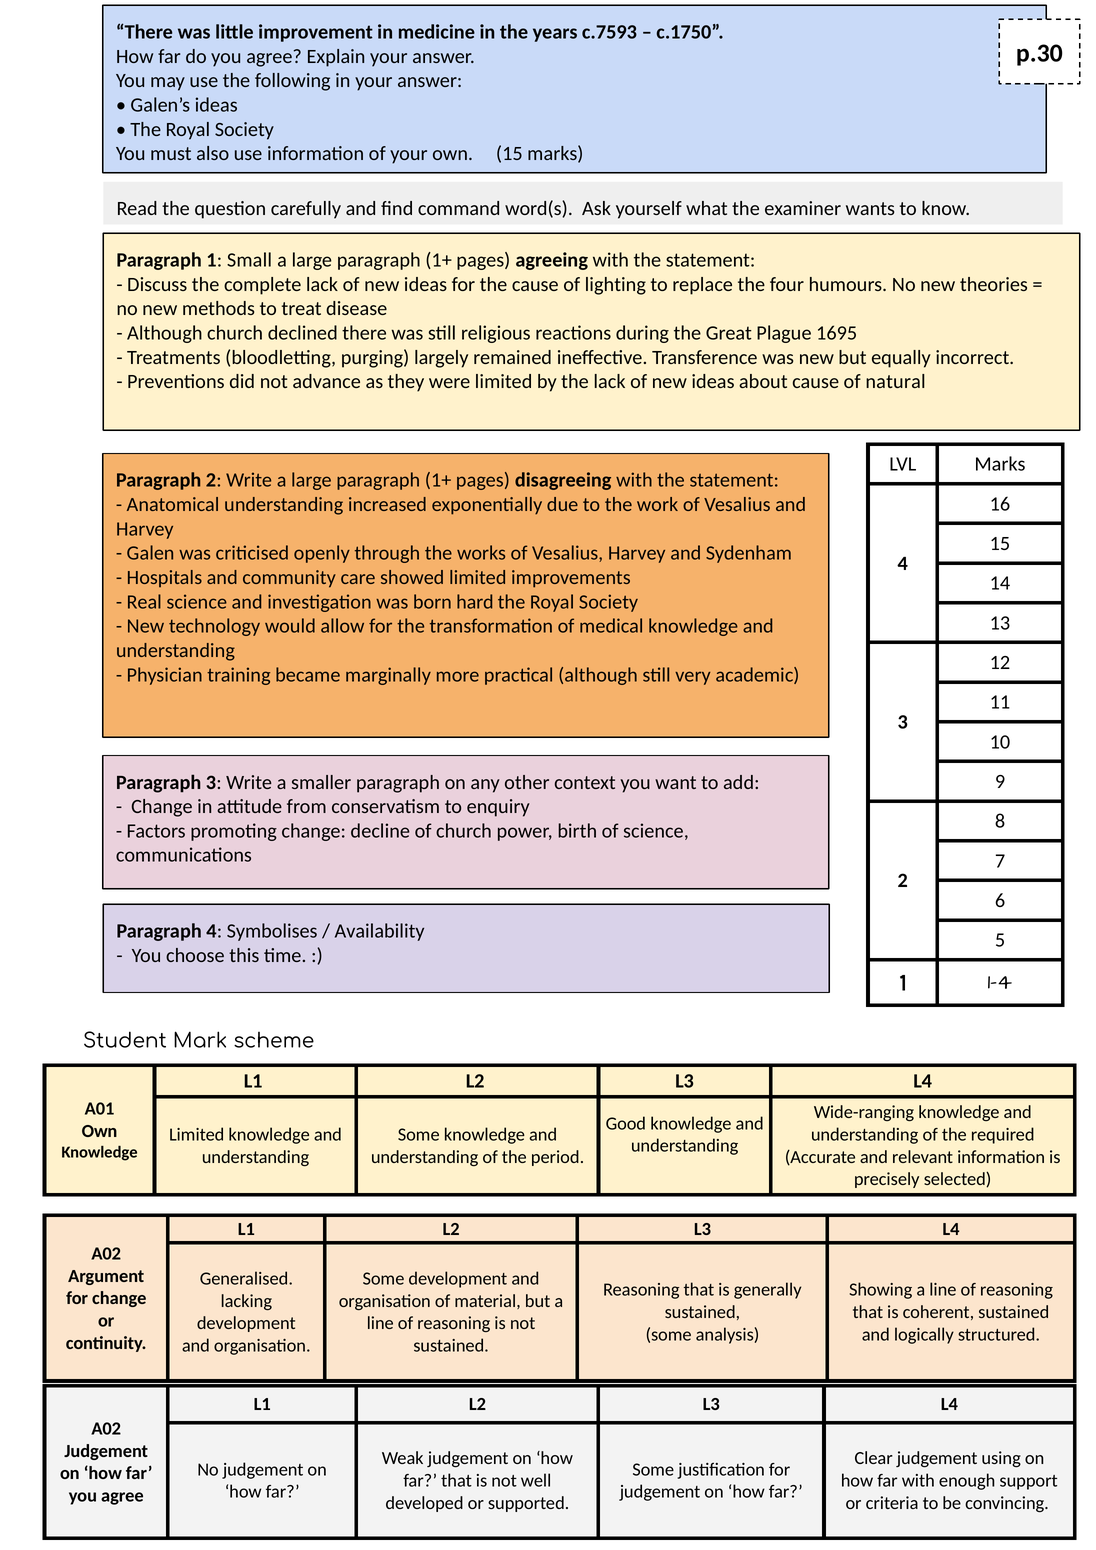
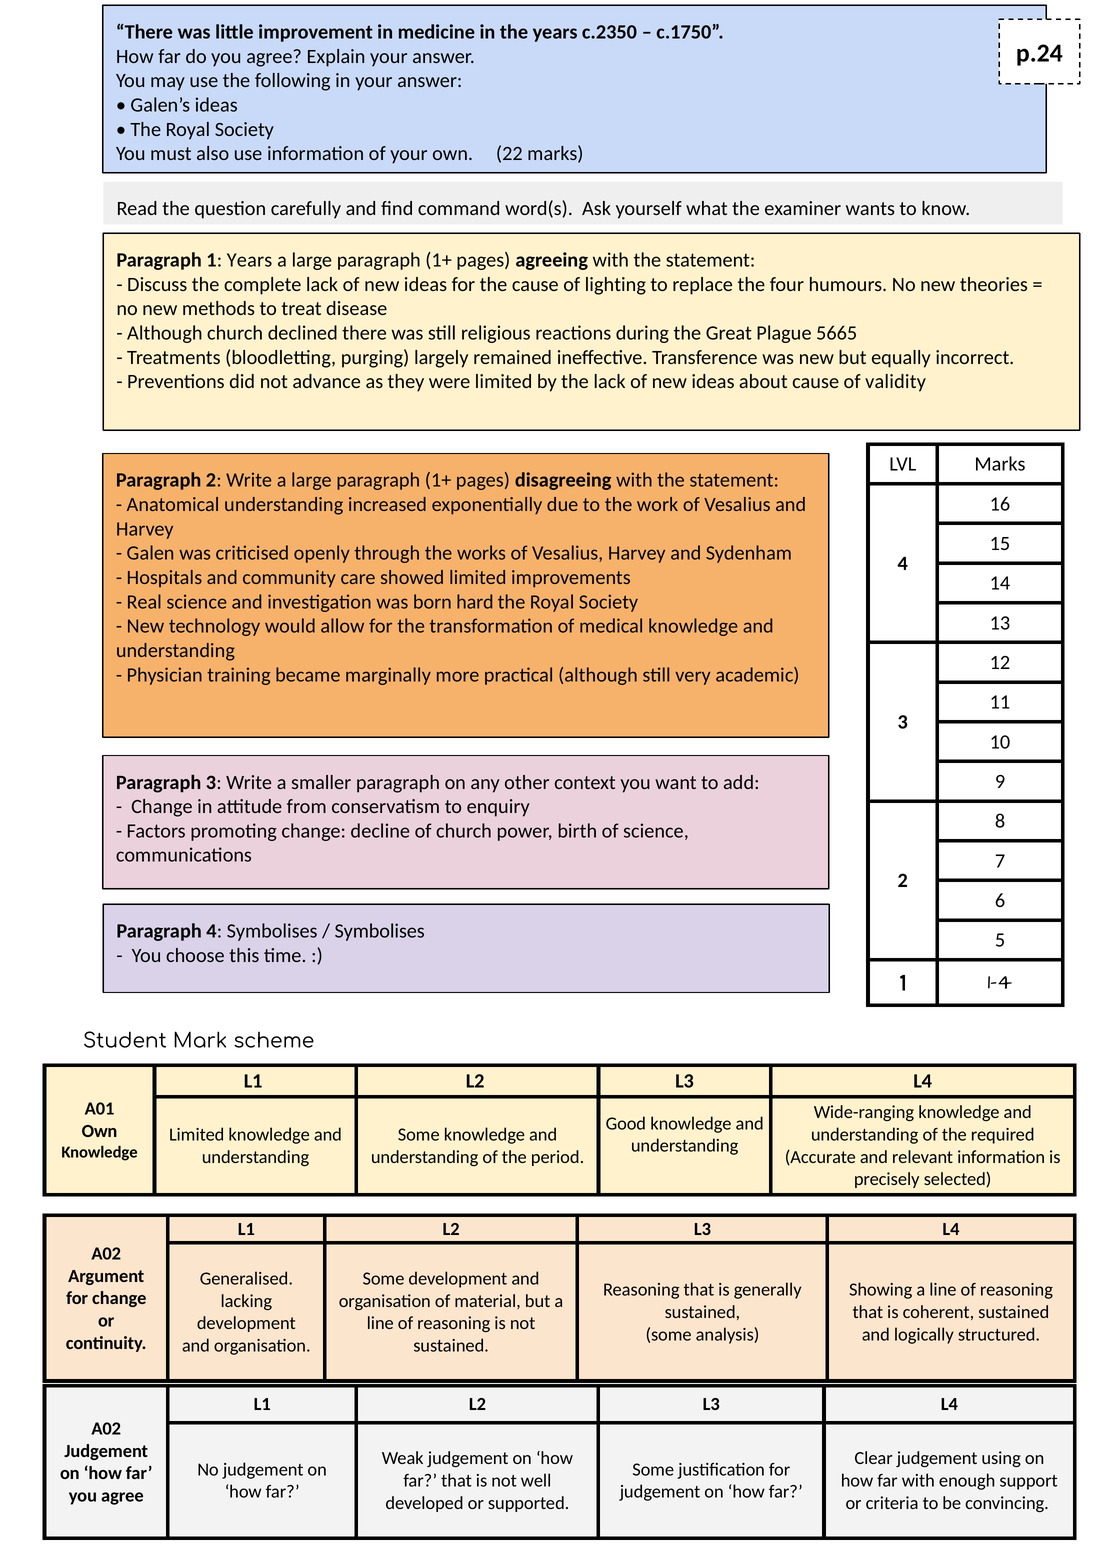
c.7593: c.7593 -> c.2350 (609, 32)
p.30: p.30 -> p.24 (1039, 53)
own 15: 15 -> 22 (509, 154)
1 Small: Small -> Years (250, 260)
1695: 1695 -> 5665 (837, 333)
natural: natural -> validity (896, 382)
Availability: Availability -> Symbolises (380, 931)
